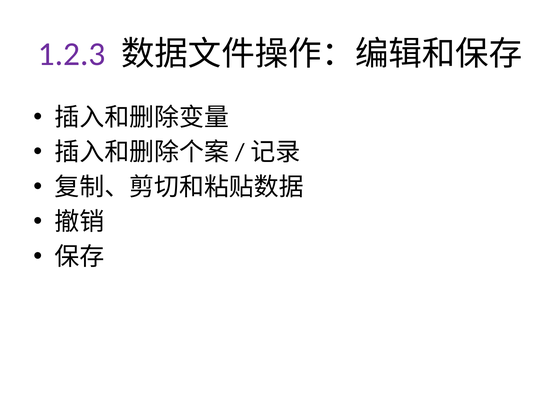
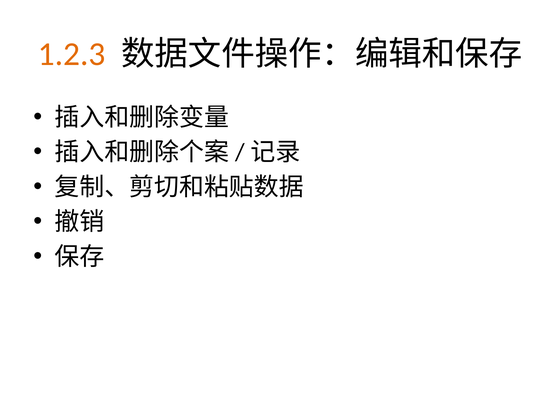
1.2.3 colour: purple -> orange (72, 54)
